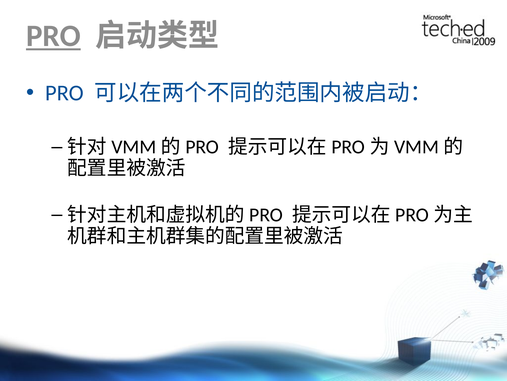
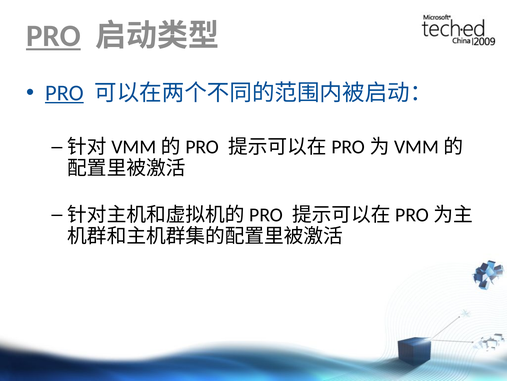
PRO underline: none -> present (64, 93)
